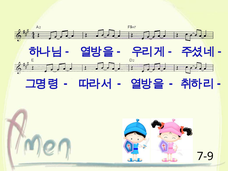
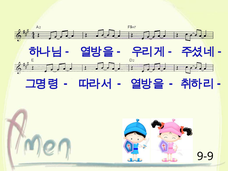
7-9: 7-9 -> 9-9 (205, 156)
